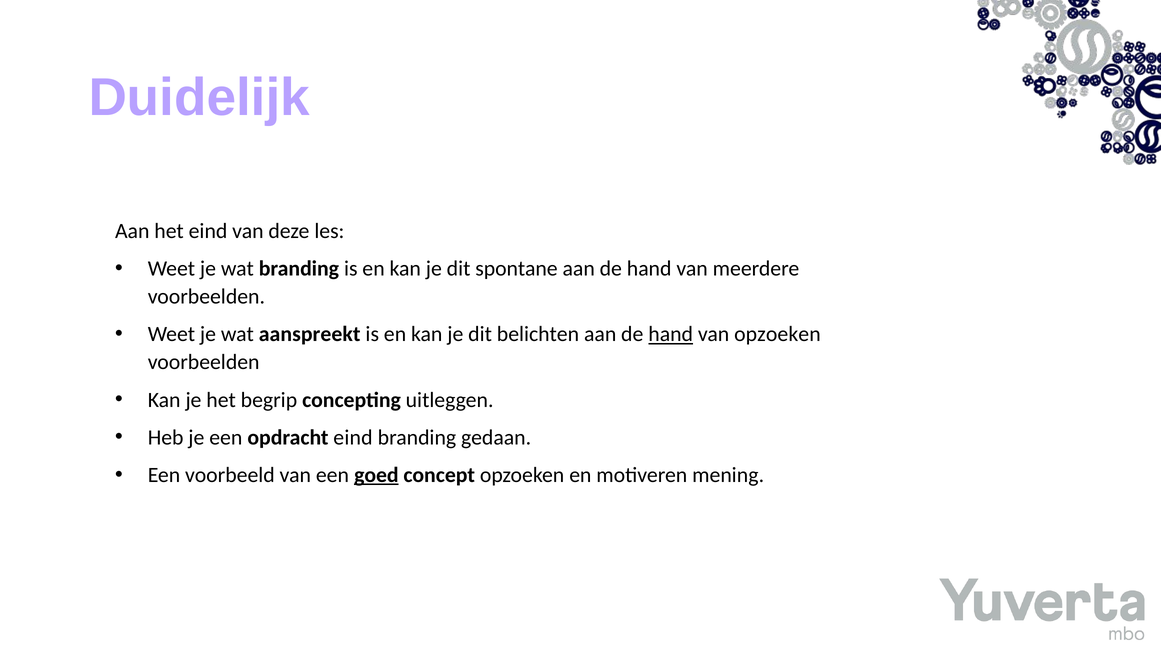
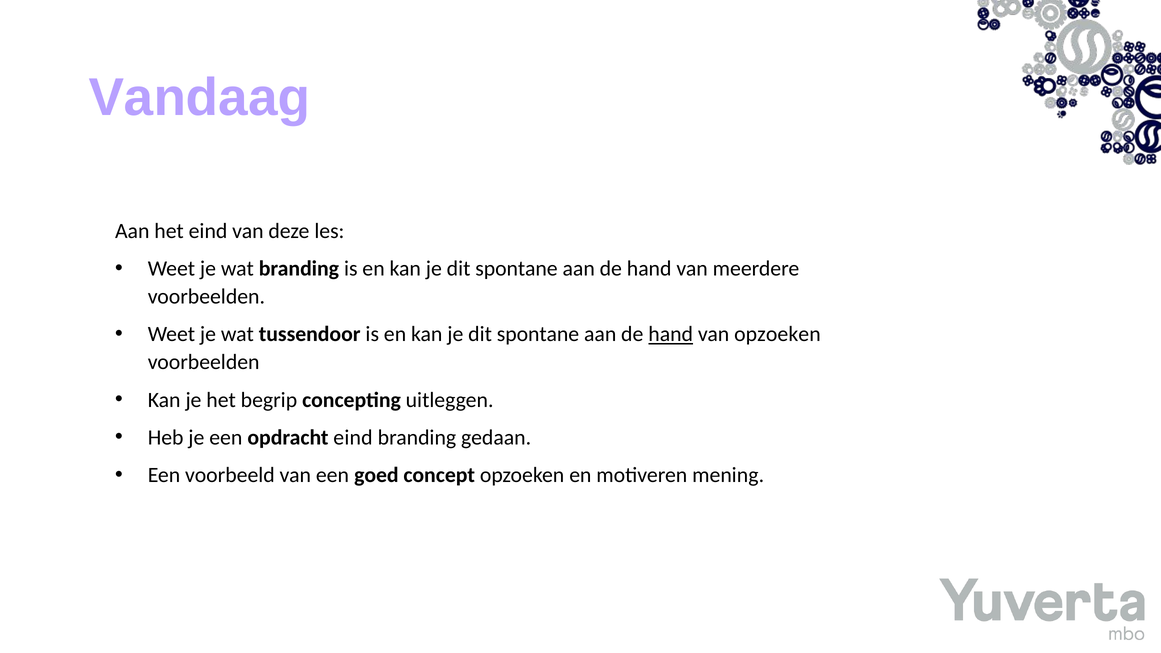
Duidelijk: Duidelijk -> Vandaag (199, 98)
aanspreekt: aanspreekt -> tussendoor (310, 334)
belichten: belichten -> spontane (538, 334)
goed underline: present -> none (376, 475)
